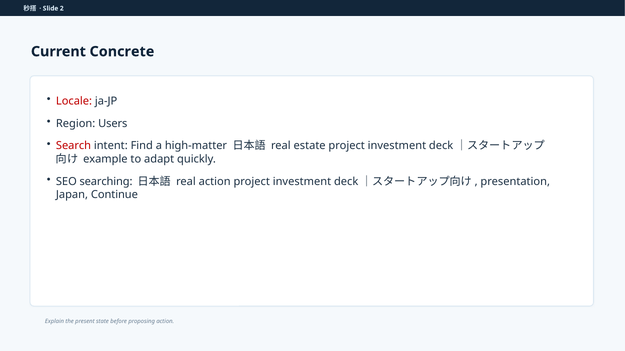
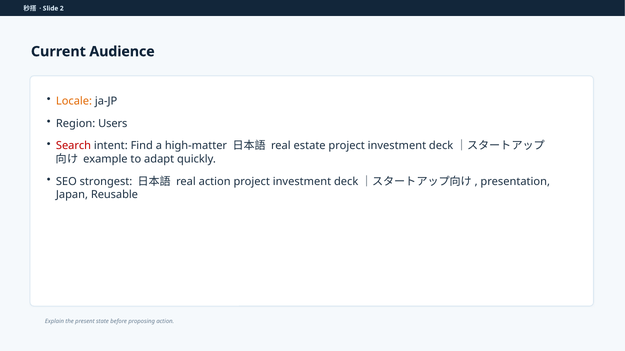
Concrete: Concrete -> Audience (122, 52)
Locale colour: red -> orange (74, 101)
searching: searching -> strongest (106, 182)
Continue: Continue -> Reusable (114, 195)
